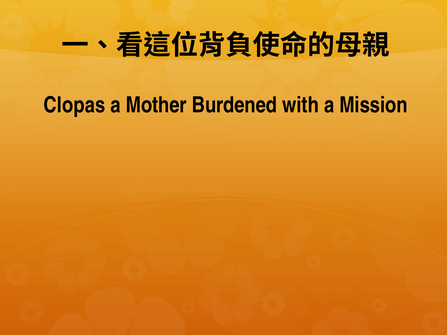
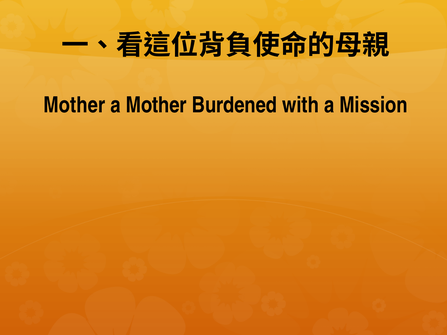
Clopas: Clopas -> Mother (74, 105)
